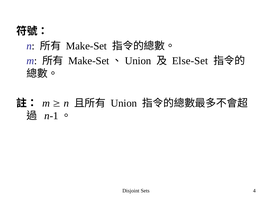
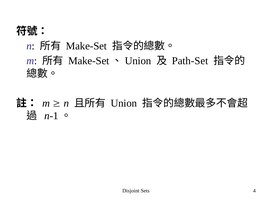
Else-Set: Else-Set -> Path-Set (190, 61)
